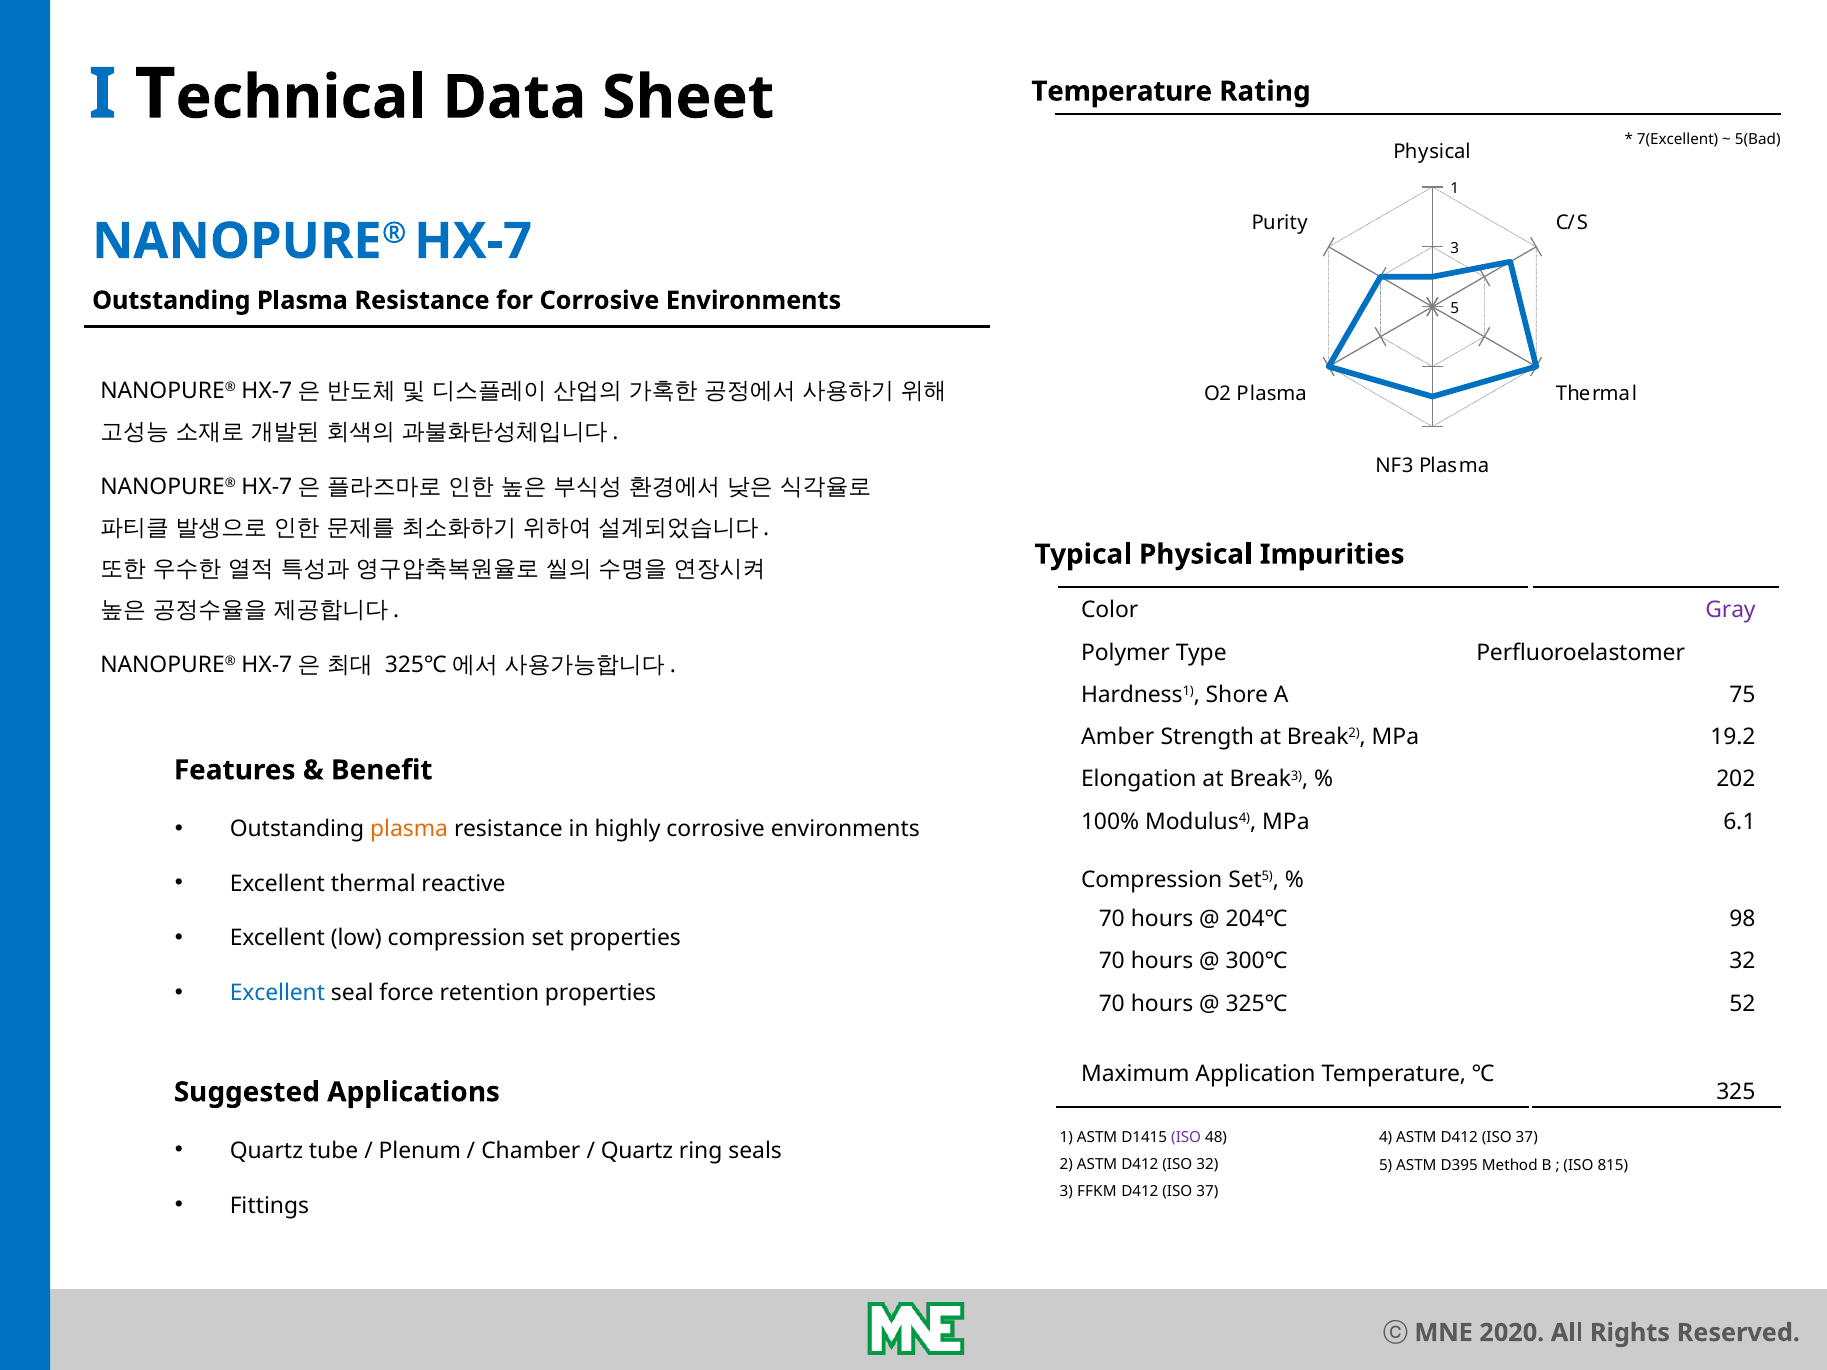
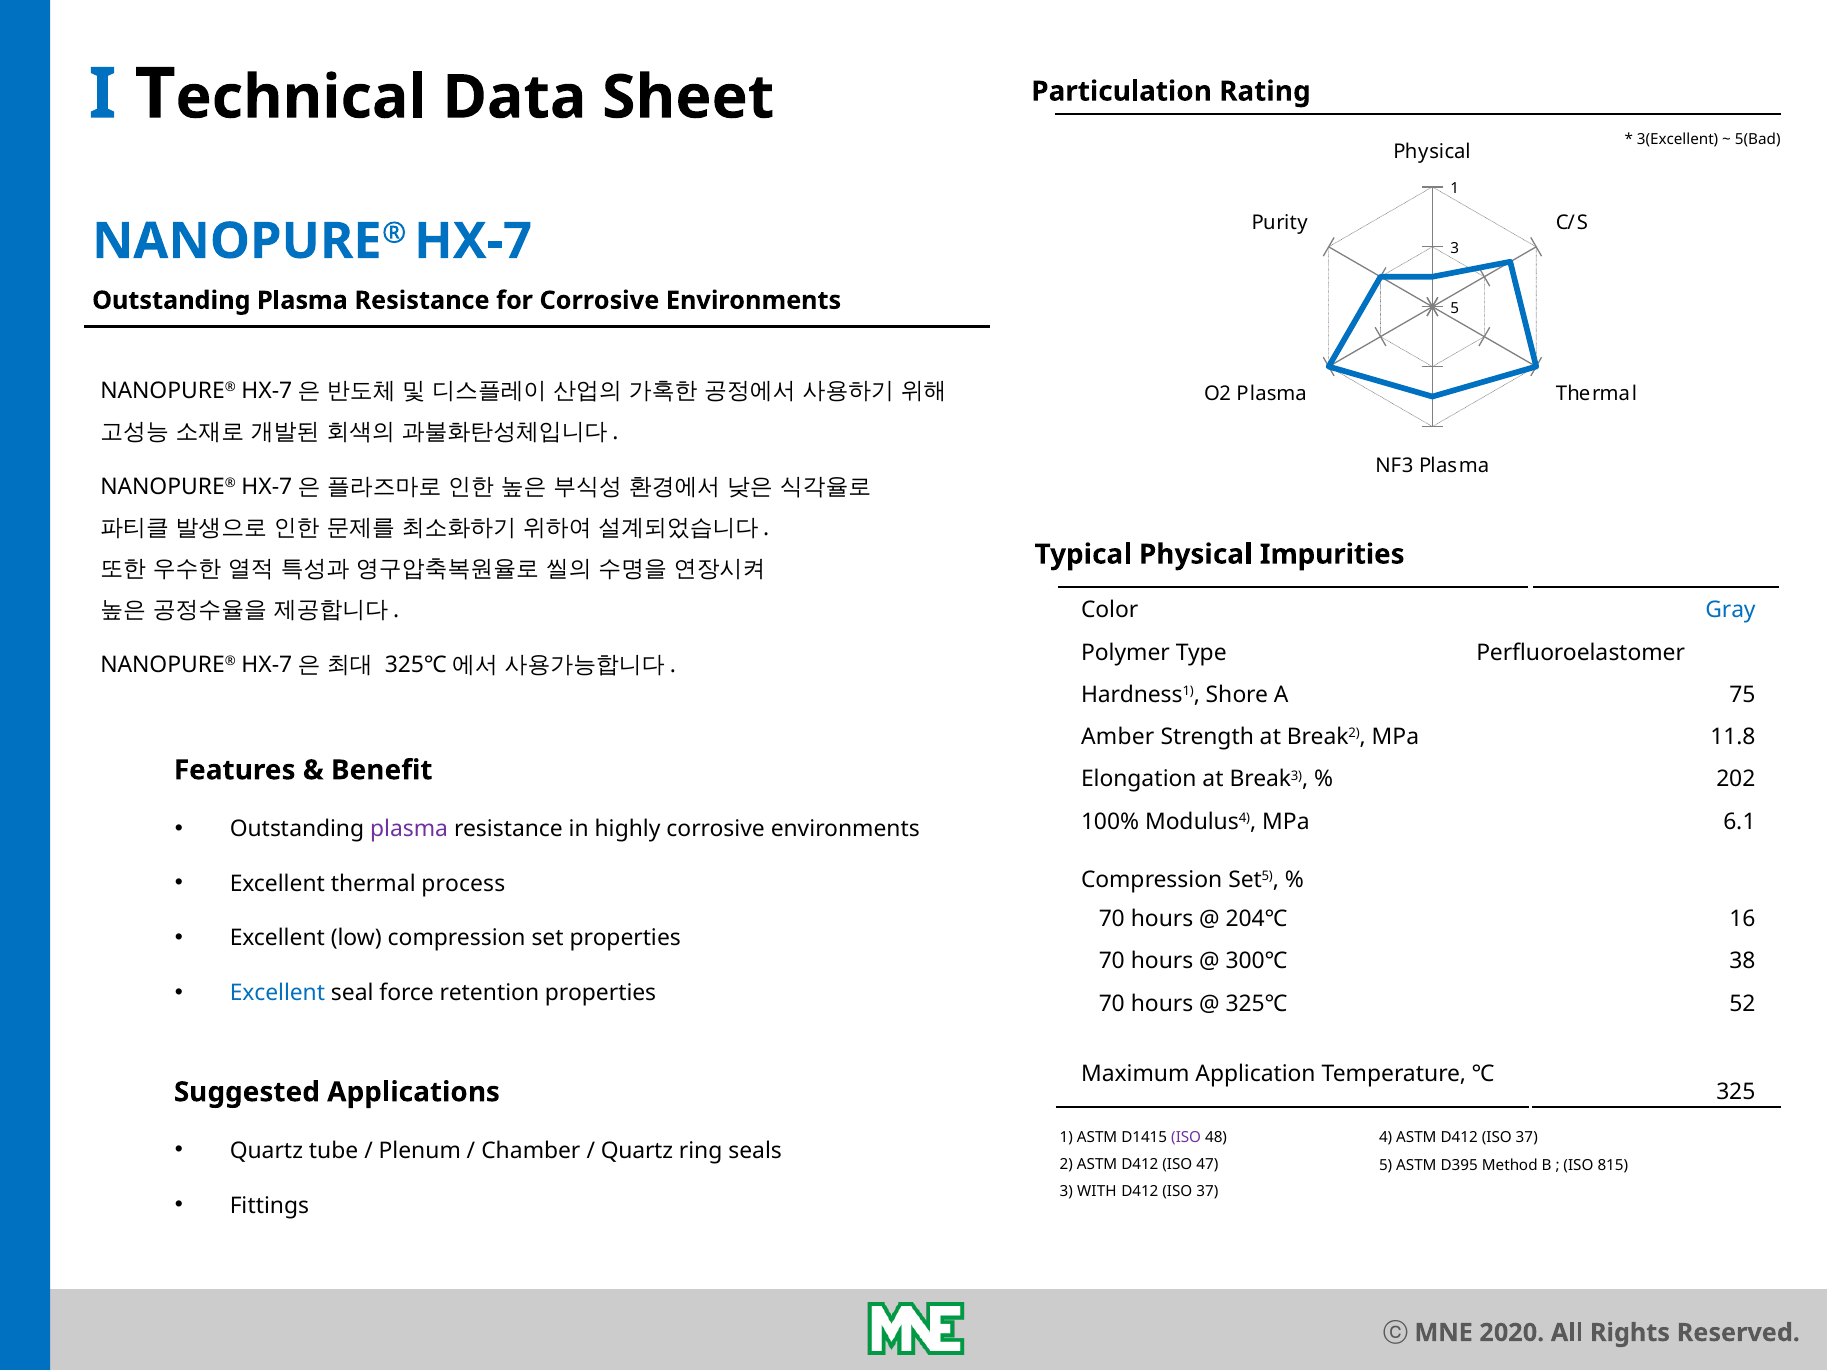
Temperature: Temperature -> Particulation (1122, 91)
7(Excellent: 7(Excellent -> 3(Excellent (1678, 140)
Gray colour: purple -> blue (1731, 610)
19.2: 19.2 -> 11.8 (1733, 737)
plasma colour: orange -> purple (409, 829)
reactive: reactive -> process (463, 884)
98: 98 -> 16 (1742, 919)
300℃ 32: 32 -> 38 (1742, 961)
ISO 32: 32 -> 47 (1207, 1165)
FFKM: FFKM -> WITH (1097, 1192)
